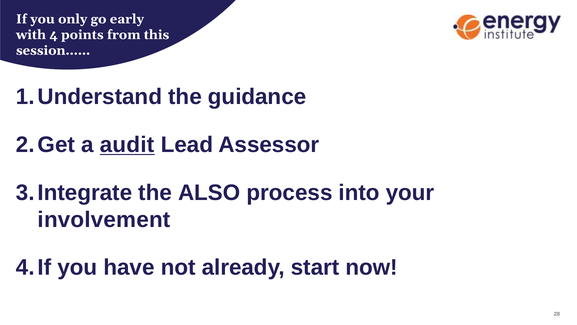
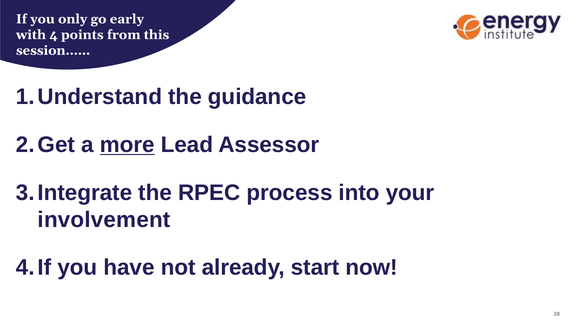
audit: audit -> more (127, 144)
ALSO: ALSO -> RPEC (209, 192)
